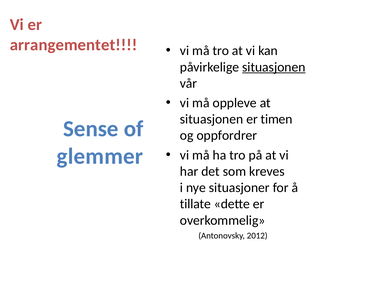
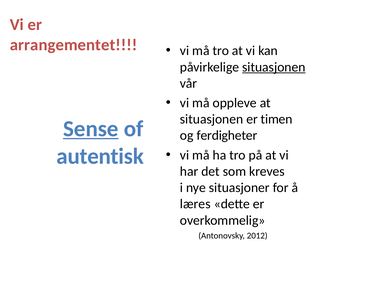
Sense underline: none -> present (91, 129)
oppfordrer: oppfordrer -> ferdigheter (227, 136)
glemmer: glemmer -> autentisk (100, 156)
tillate: tillate -> læres (195, 204)
